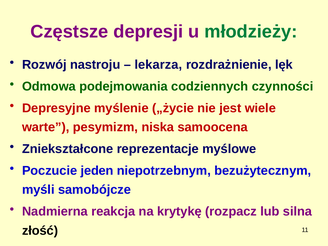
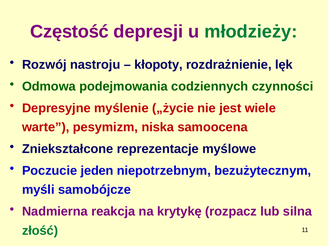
Częstsze: Częstsze -> Częstość (70, 32)
lekarza: lekarza -> kłopoty (159, 65)
złość colour: black -> green (40, 231)
